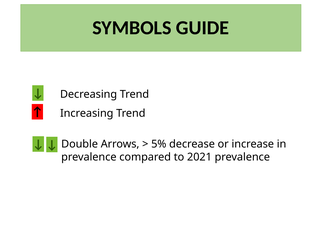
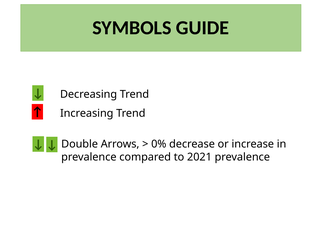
5%: 5% -> 0% (159, 144)
